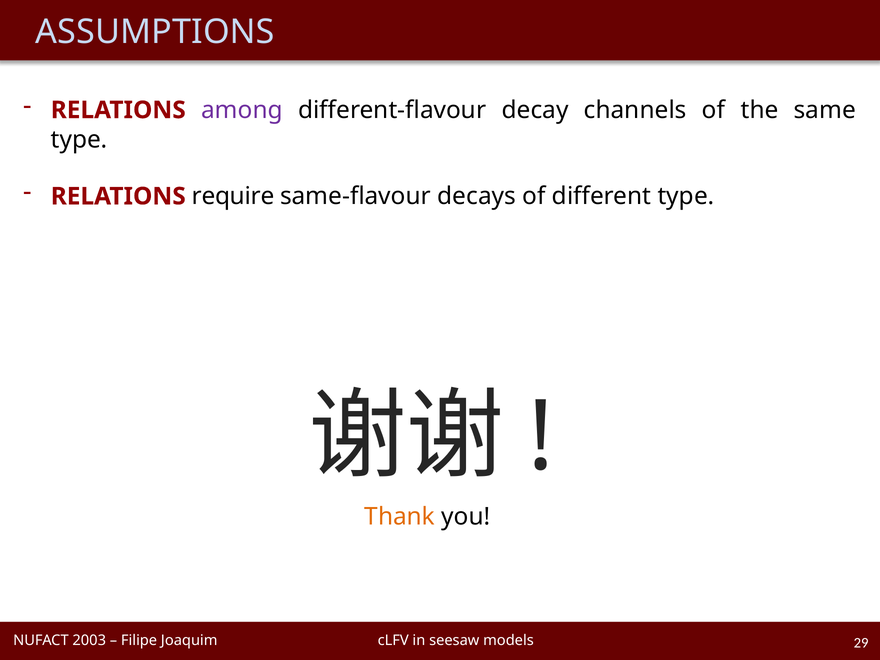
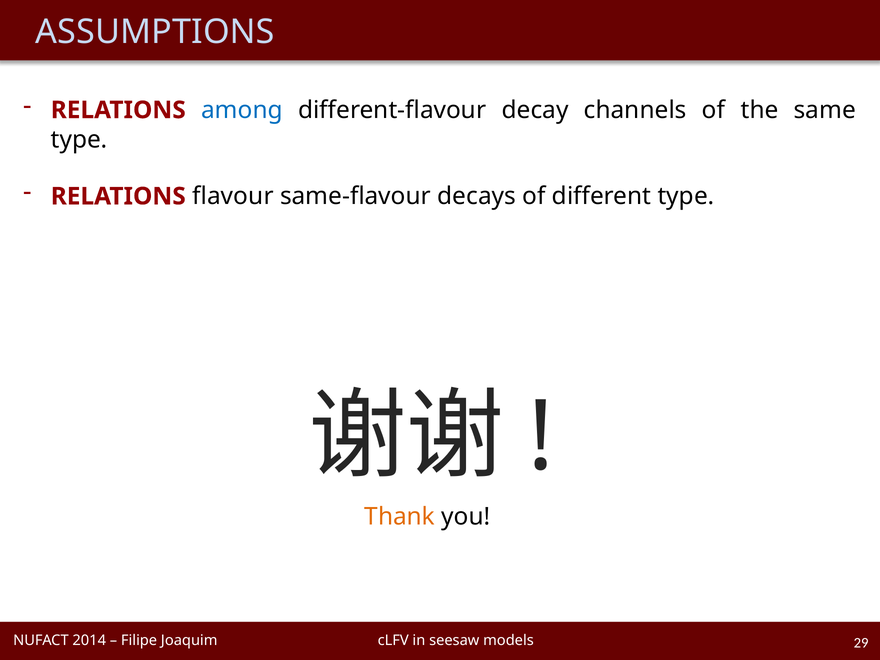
among colour: purple -> blue (242, 110)
require: require -> flavour (233, 196)
2003: 2003 -> 2014 (89, 640)
